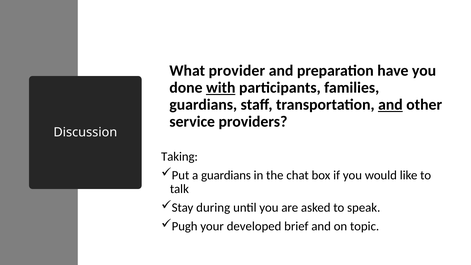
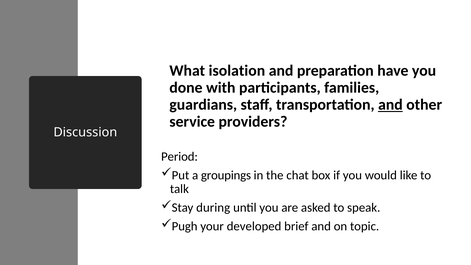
provider: provider -> isolation (237, 71)
with underline: present -> none (221, 88)
Taking: Taking -> Period (180, 157)
a guardians: guardians -> groupings (226, 175)
